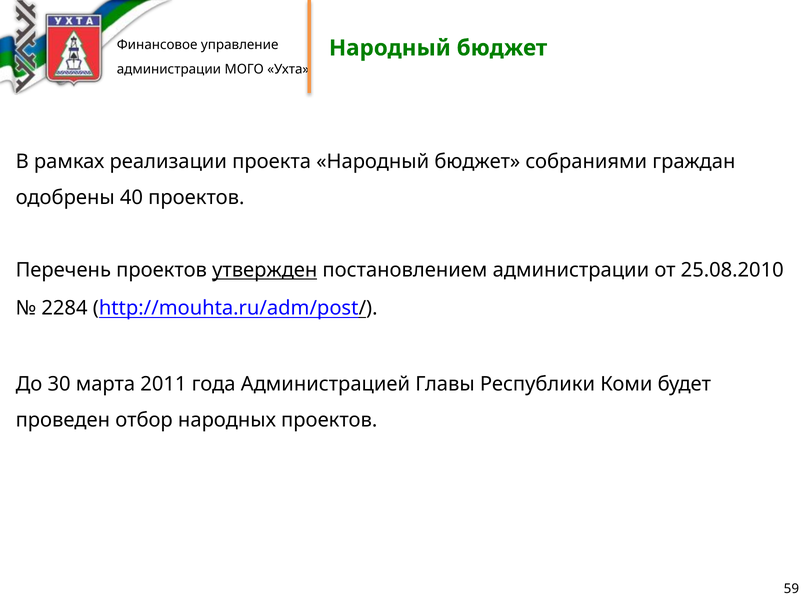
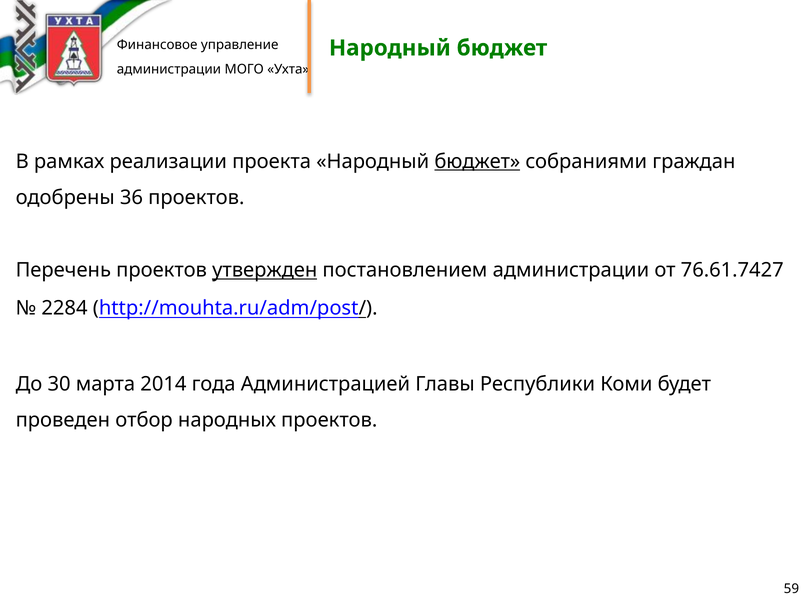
бюджет underline: none -> present (477, 161)
40: 40 -> 36 (132, 198)
25.08.2010: 25.08.2010 -> 76.61.7427 (732, 270)
2011: 2011 -> 2014 (163, 384)
